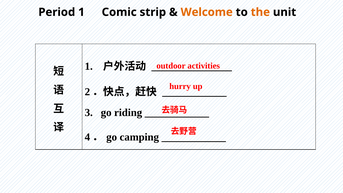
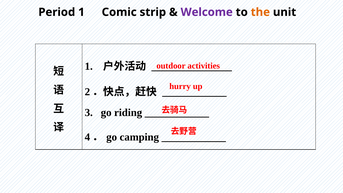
Welcome colour: orange -> purple (207, 12)
